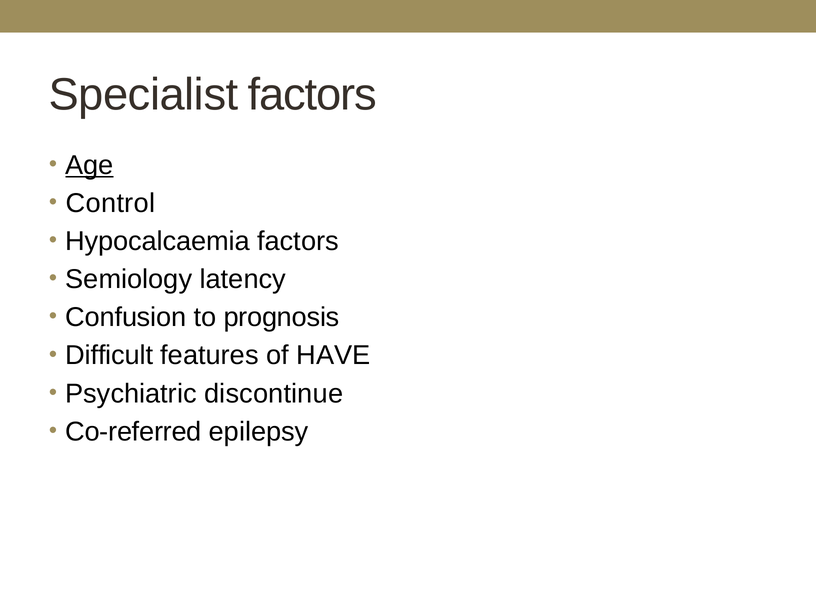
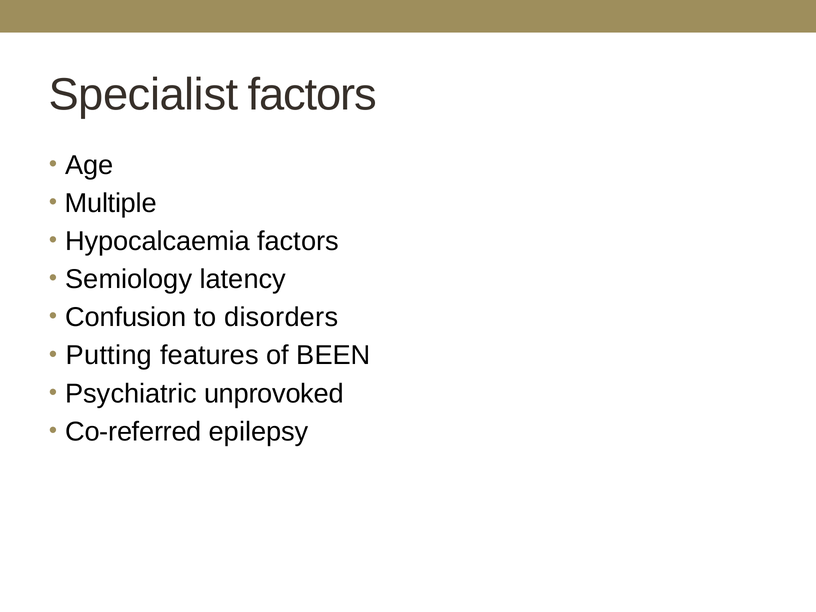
Age underline: present -> none (89, 165)
Control: Control -> Multiple (111, 203)
prognosis: prognosis -> disorders (281, 317)
Difficult: Difficult -> Putting (109, 355)
HAVE: HAVE -> BEEN (333, 355)
discontinue: discontinue -> unprovoked (274, 394)
